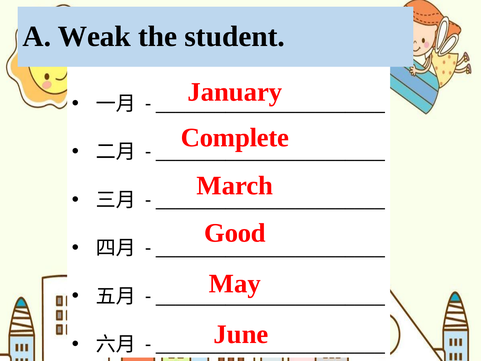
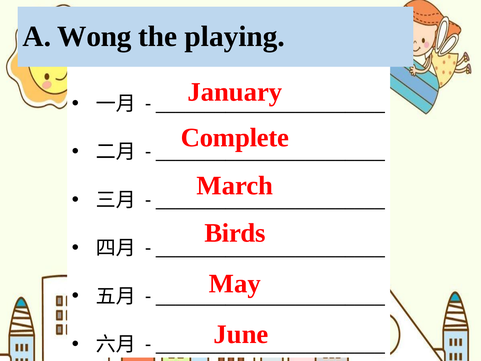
Weak: Weak -> Wong (94, 37)
student: student -> playing (235, 37)
Good: Good -> Birds (235, 233)
